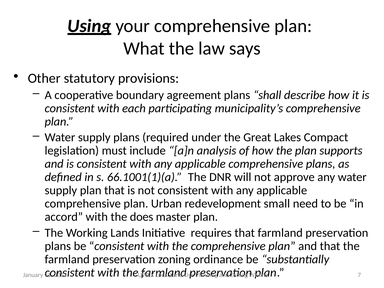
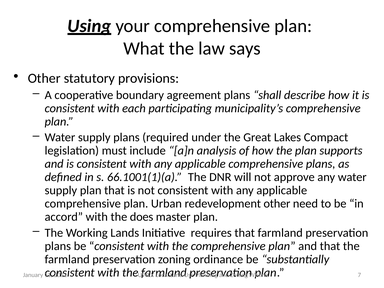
redevelopment small: small -> other (277, 204)
